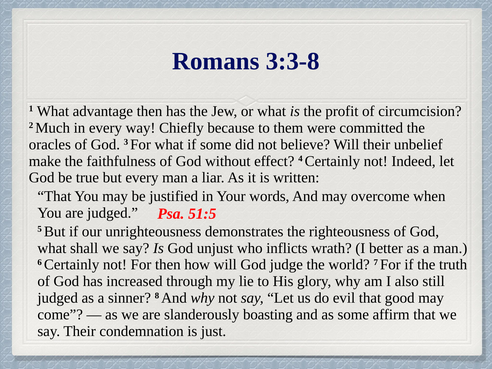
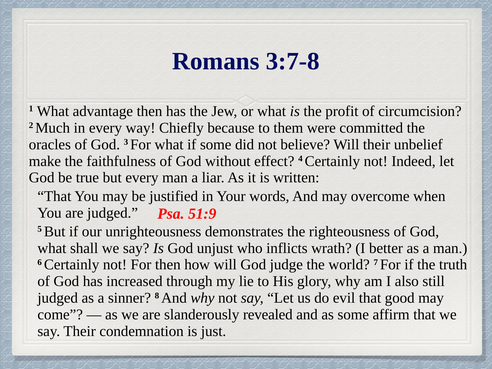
3:3-8: 3:3-8 -> 3:7-8 (293, 61)
51:5: 51:5 -> 51:9 (202, 214)
boasting: boasting -> revealed (268, 315)
